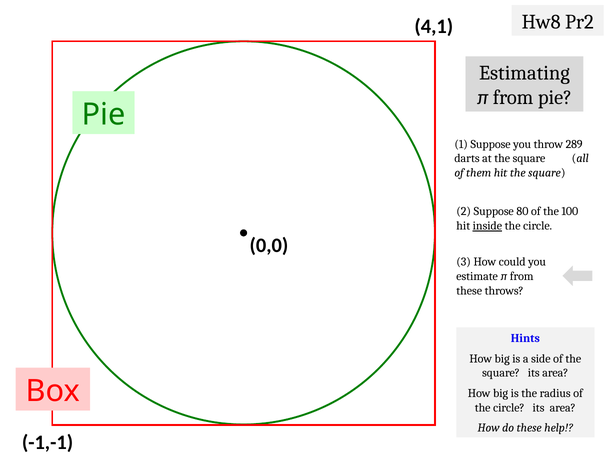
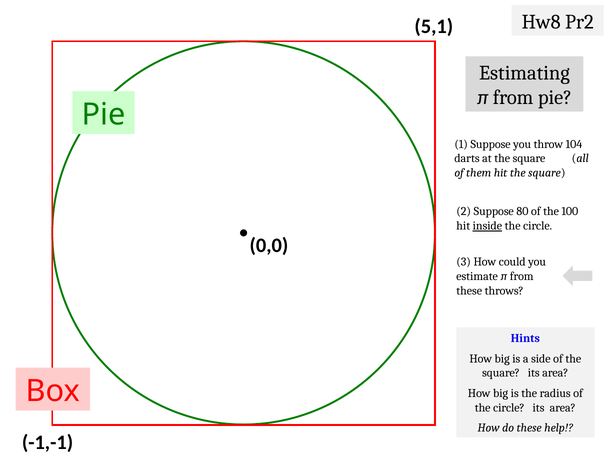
4,1: 4,1 -> 5,1 (434, 27)
289: 289 -> 104 (574, 144)
